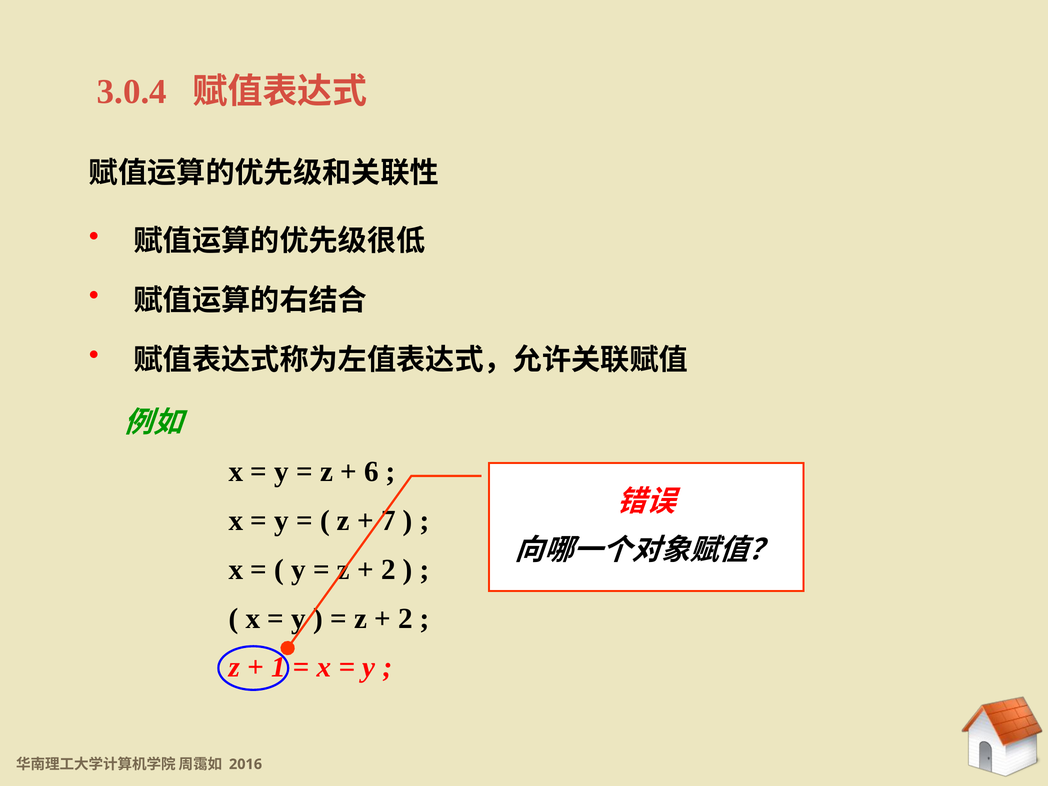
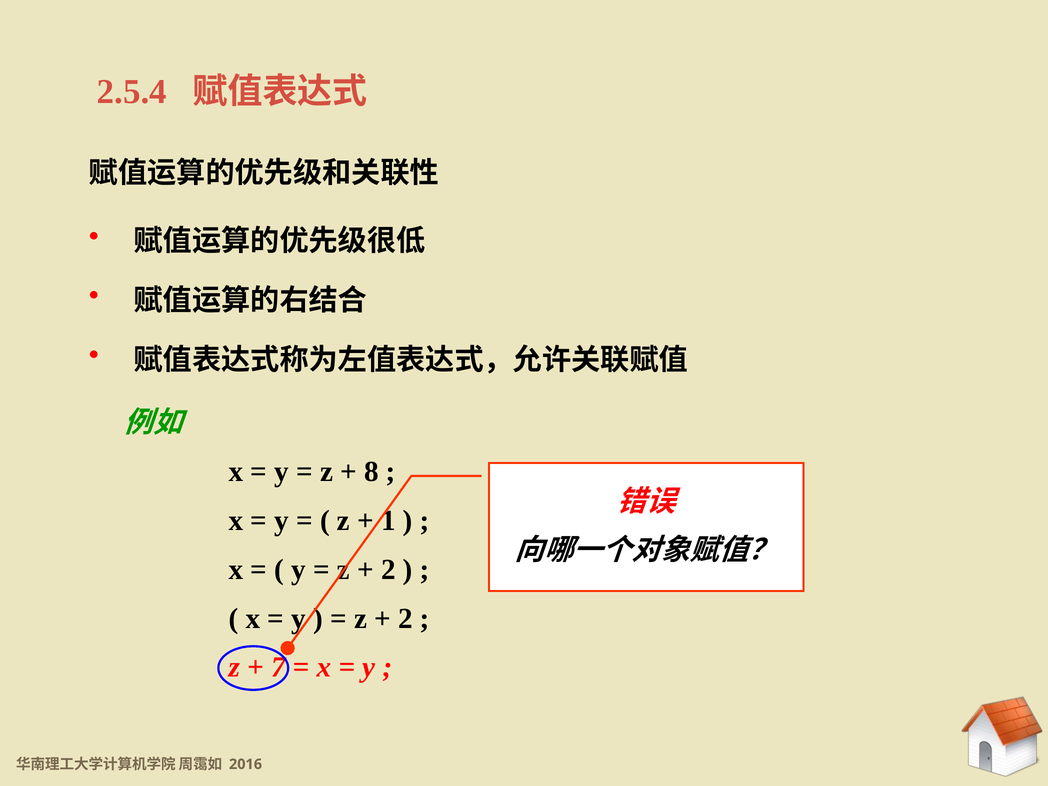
3.0.4: 3.0.4 -> 2.5.4 (132, 92)
6: 6 -> 8 (371, 472)
7: 7 -> 1 (388, 521)
1: 1 -> 7 (278, 667)
